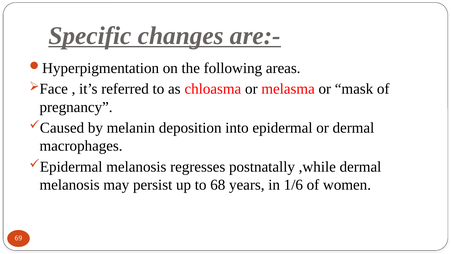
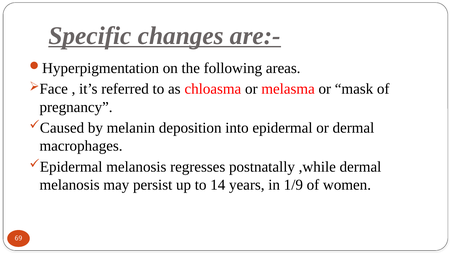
68: 68 -> 14 (218, 185)
1/6: 1/6 -> 1/9 (293, 185)
